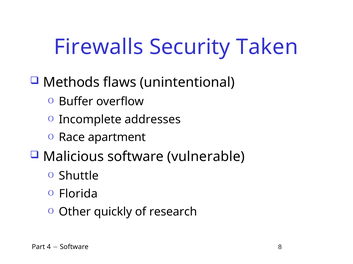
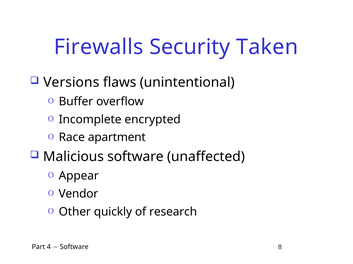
Methods: Methods -> Versions (71, 83)
addresses: addresses -> encrypted (153, 120)
vulnerable: vulnerable -> unaffected (206, 157)
Shuttle: Shuttle -> Appear (79, 176)
Florida: Florida -> Vendor (78, 194)
